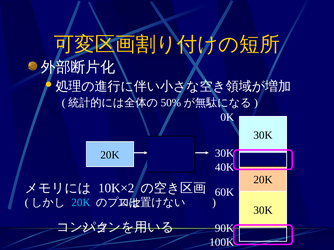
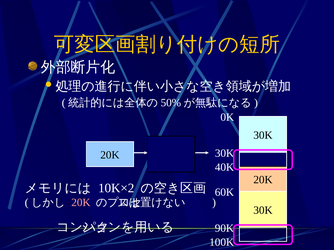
20K colour: light blue -> pink (81, 203)
